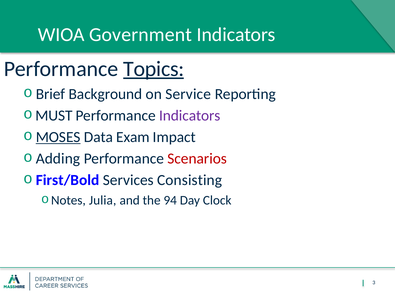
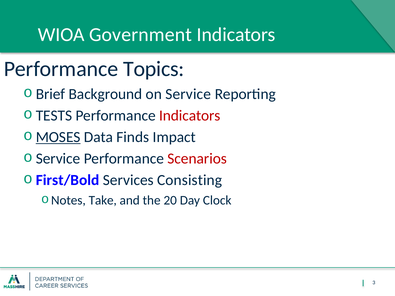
Topics underline: present -> none (154, 69)
MUST: MUST -> TESTS (54, 116)
Indicators colour: purple -> red (190, 116)
Exam: Exam -> Finds (133, 137)
Adding: Adding -> Service (58, 159)
Julia: Julia -> Take (103, 201)
94: 94 -> 20 (170, 201)
